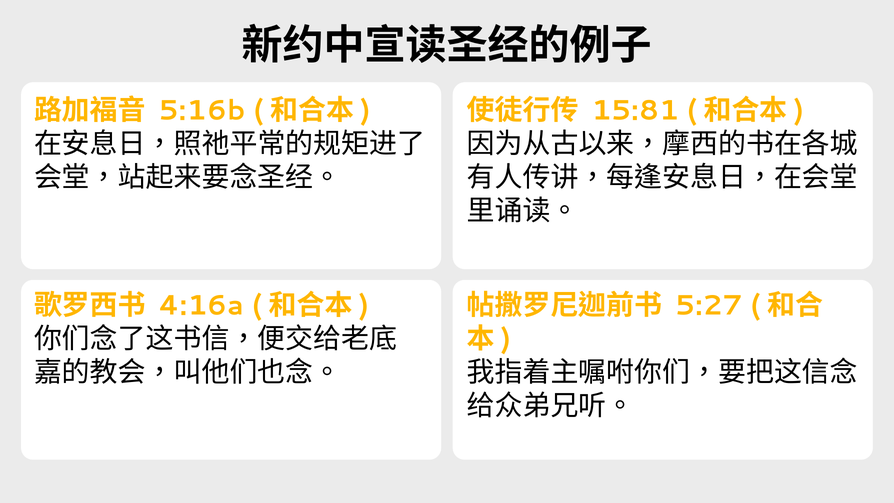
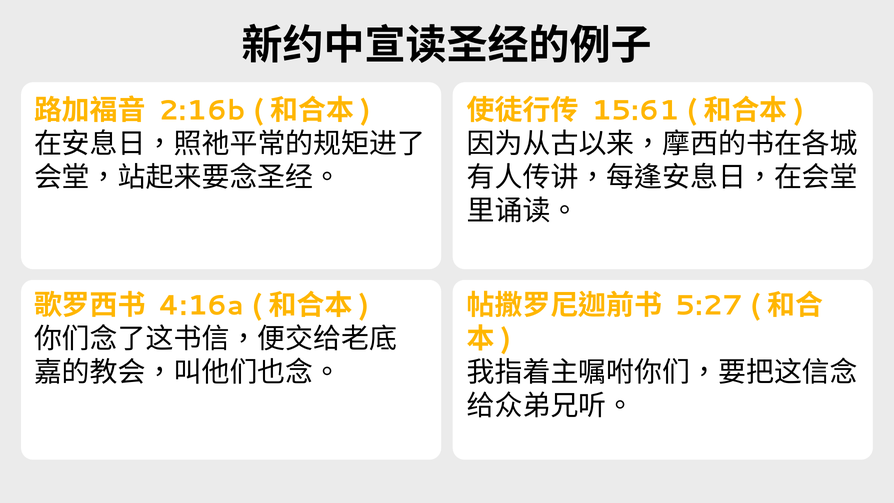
5:16b: 5:16b -> 2:16b (202, 110)
15:81: 15:81 -> 15:61 (635, 111)
